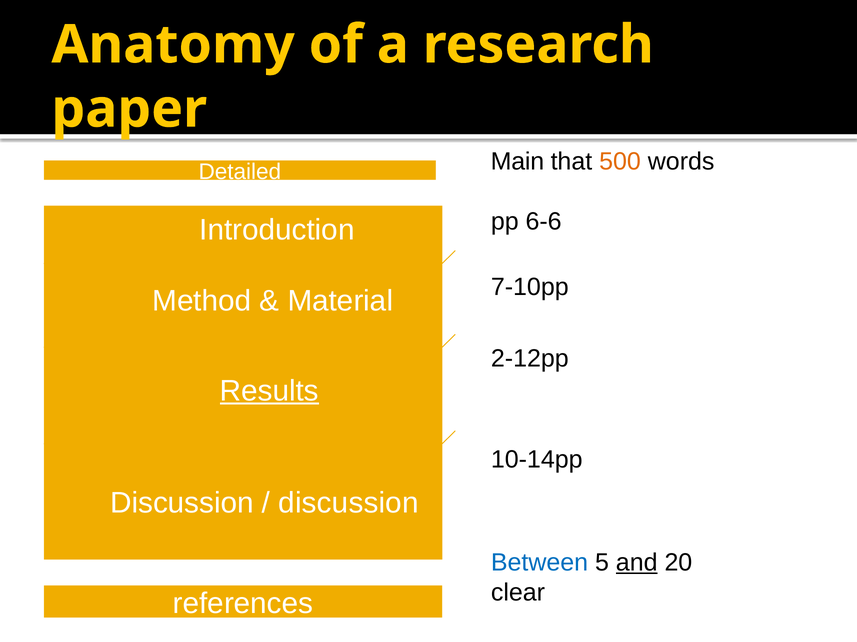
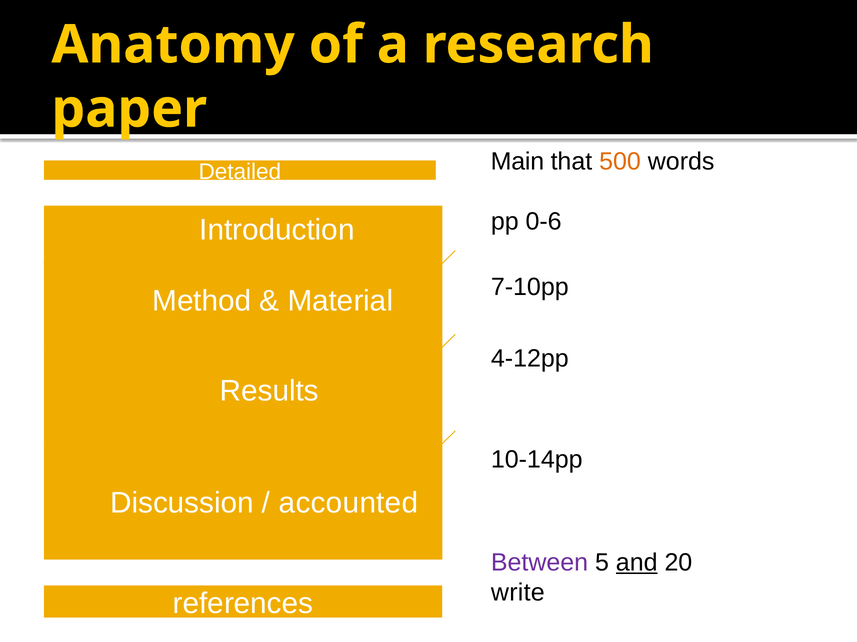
6-6: 6-6 -> 0-6 (544, 222)
2-12pp: 2-12pp -> 4-12pp (530, 359)
Results underline: present -> none (269, 391)
discussion: discussion -> accounted (348, 504)
Between colour: blue -> purple (540, 563)
clear: clear -> write (518, 593)
